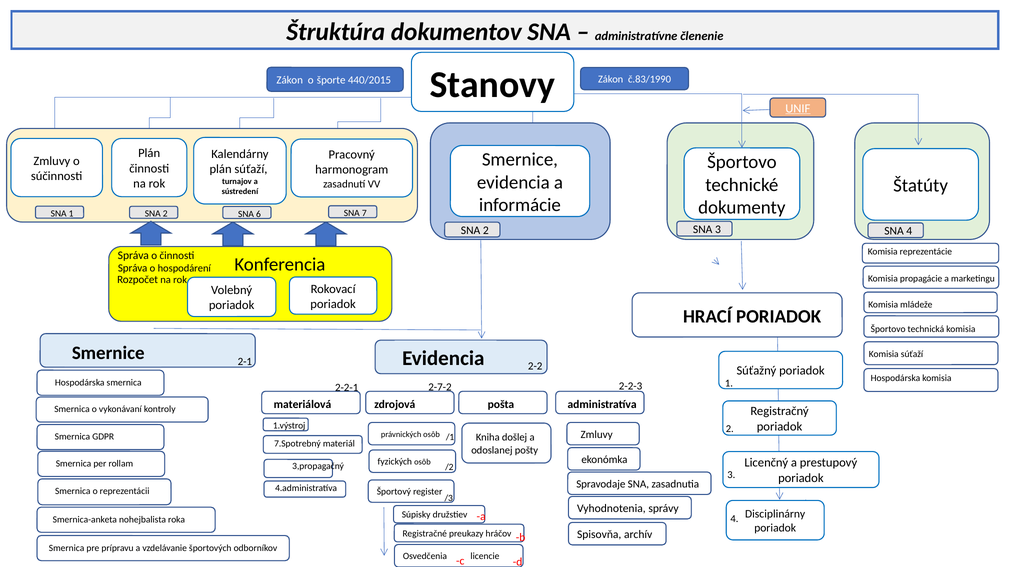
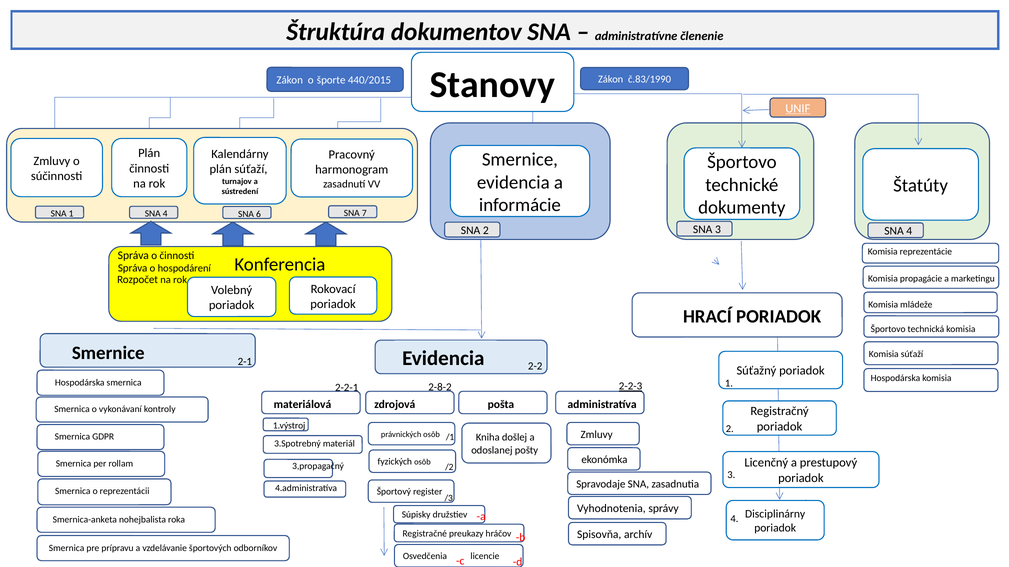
2: 2 -> 4 (165, 214)
2-2-3 underline: none -> present (631, 387)
2-7-2: 2-7-2 -> 2-8-2 (440, 387)
7.Spotrebný: 7.Spotrebný -> 3.Spotrebný (297, 444)
